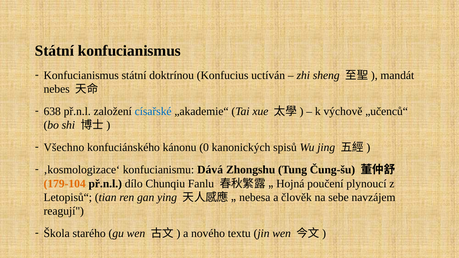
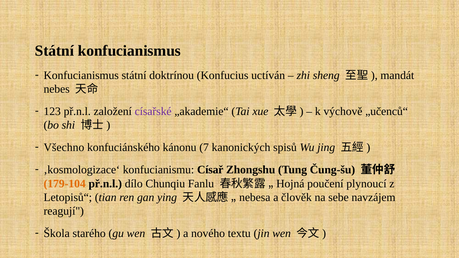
638: 638 -> 123 (52, 111)
císařské colour: blue -> purple (153, 111)
0: 0 -> 7 (204, 148)
Dává: Dává -> Císař (210, 170)
